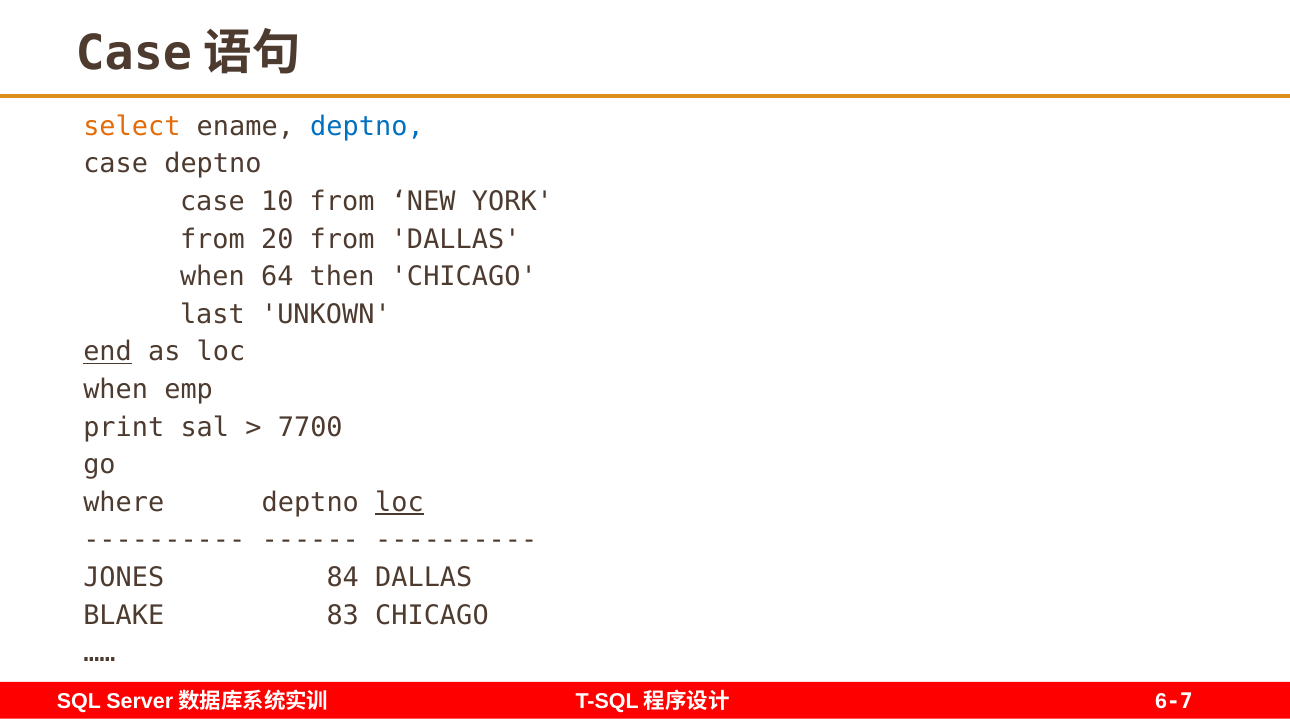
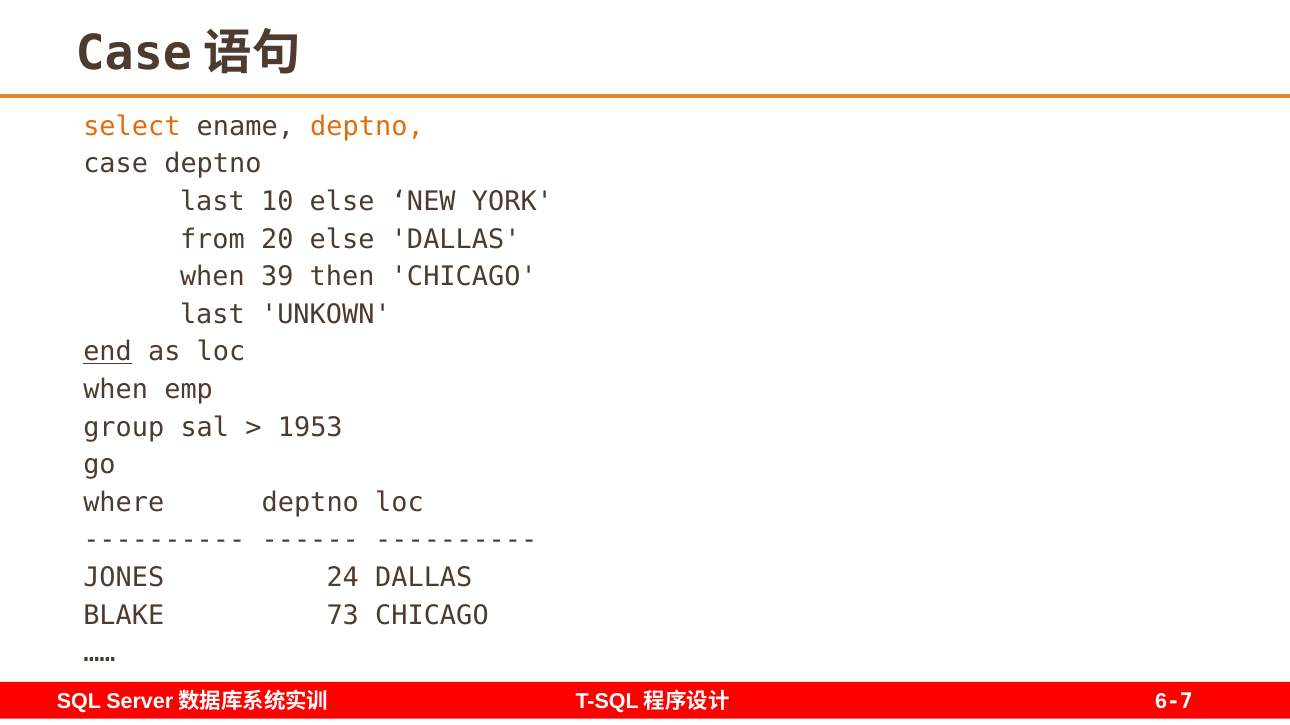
deptno colour: blue -> orange (367, 127)
case: case -> last (212, 202)
10 from: from -> else (342, 202)
20 from: from -> else (342, 240)
64: 64 -> 39 (277, 277)
print: print -> group (124, 428)
7700: 7700 -> 1953 (310, 428)
loc underline: present -> none (399, 503)
84: 84 -> 24 (343, 578)
83: 83 -> 73 (343, 616)
